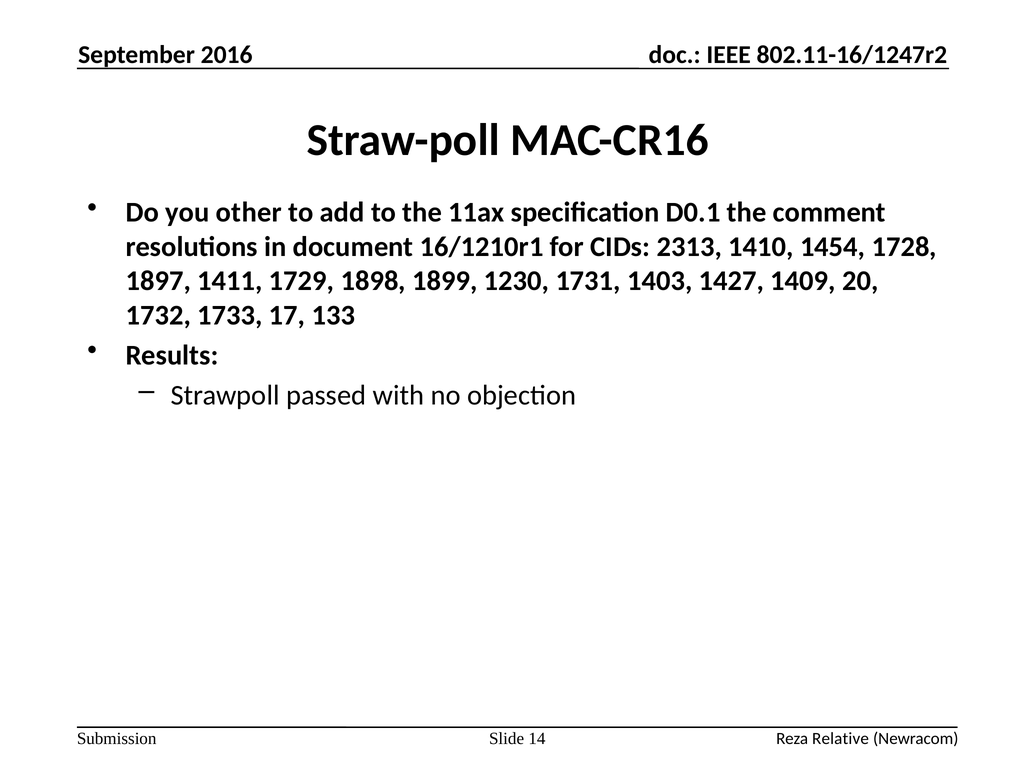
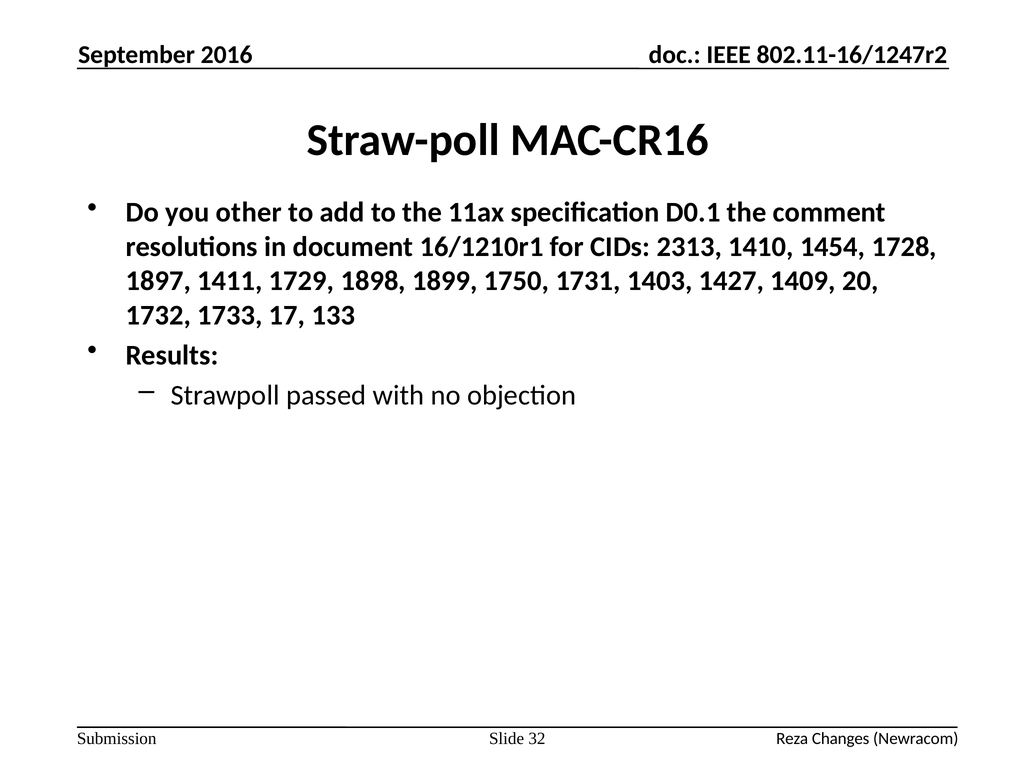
1230: 1230 -> 1750 (516, 281)
14: 14 -> 32 (537, 738)
Relative: Relative -> Changes (841, 738)
